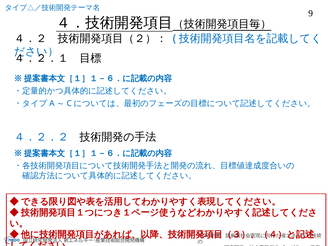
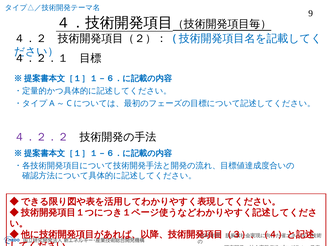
４．２．２ colour: blue -> purple (41, 137)
